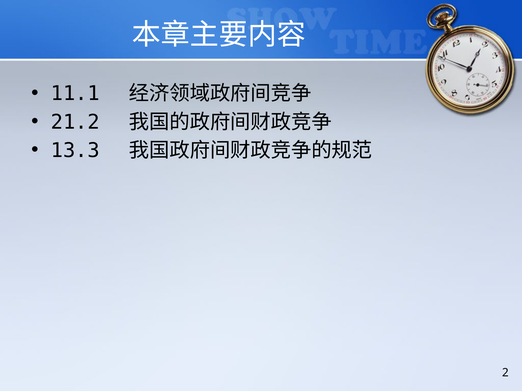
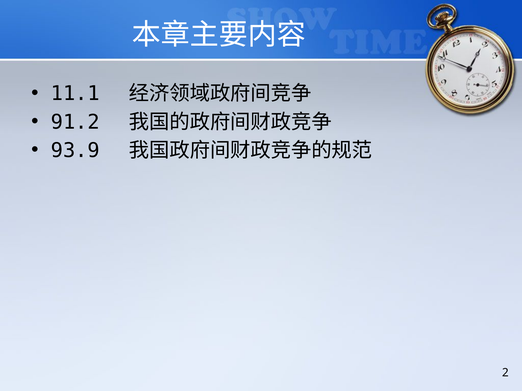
21.2: 21.2 -> 91.2 (75, 122)
13.3: 13.3 -> 93.9 (75, 151)
